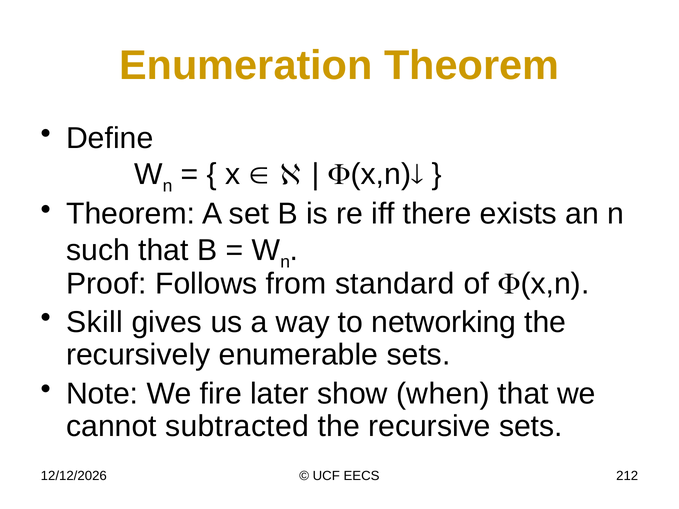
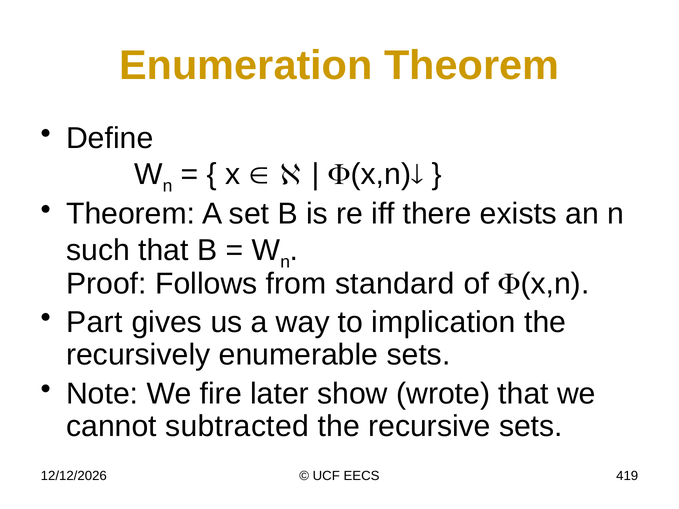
Skill: Skill -> Part (95, 322)
networking: networking -> implication (444, 322)
when: when -> wrote (443, 394)
212: 212 -> 419 (627, 476)
